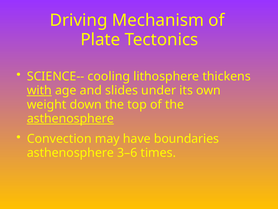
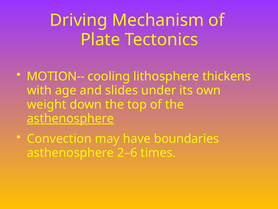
SCIENCE--: SCIENCE-- -> MOTION-- (56, 76)
with underline: present -> none (39, 90)
3–6: 3–6 -> 2–6 (127, 153)
